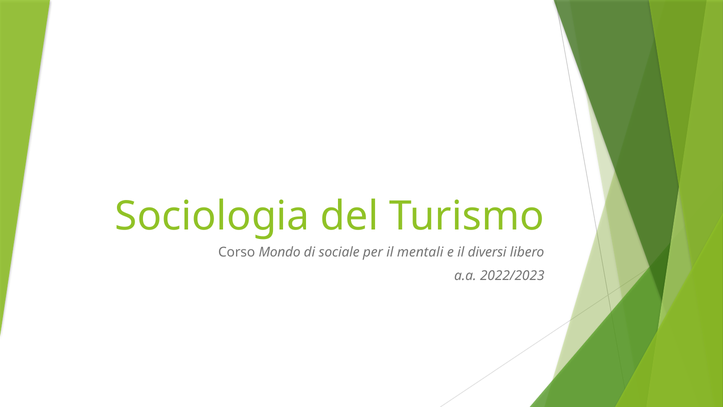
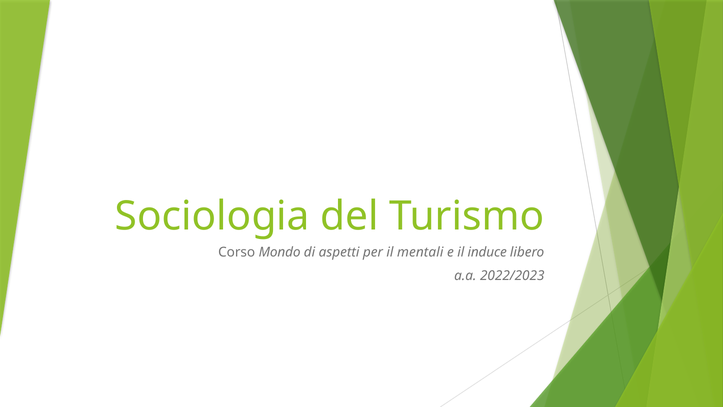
sociale: sociale -> aspetti (339, 252)
diversi: diversi -> induce (487, 252)
